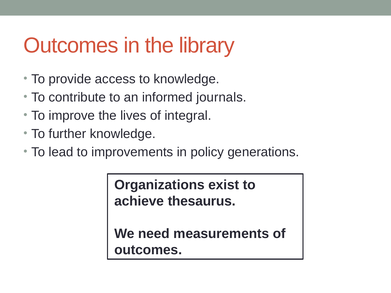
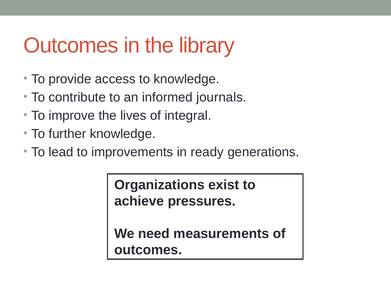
policy: policy -> ready (207, 152)
thesaurus: thesaurus -> pressures (202, 201)
